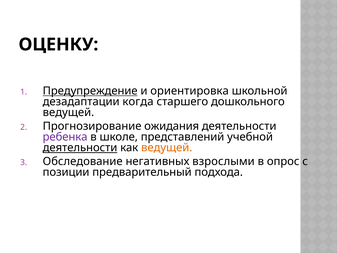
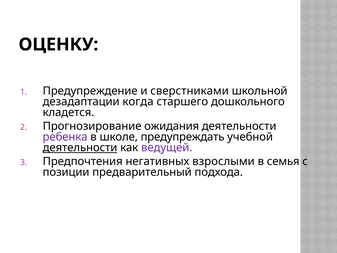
Предупреждение underline: present -> none (90, 91)
ориентировка: ориентировка -> сверстниками (190, 91)
ведущей: ведущей -> кладется (68, 112)
представлений: представлений -> предупреждать (183, 137)
ведущей colour: orange -> purple (167, 148)
Обследование: Обследование -> Предпочтения (83, 161)
опрос: опрос -> семья (283, 161)
